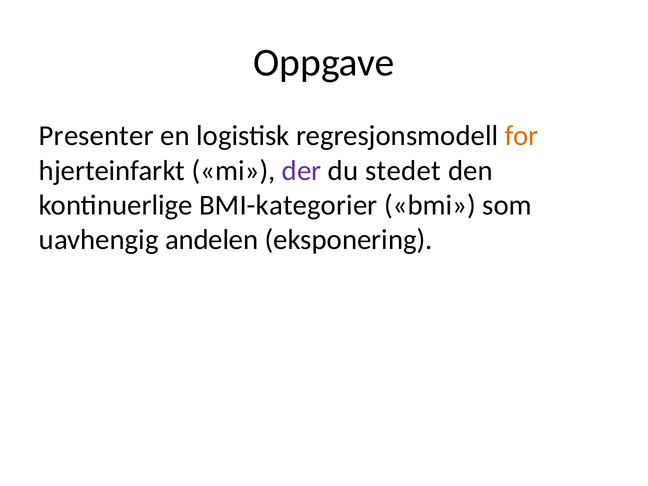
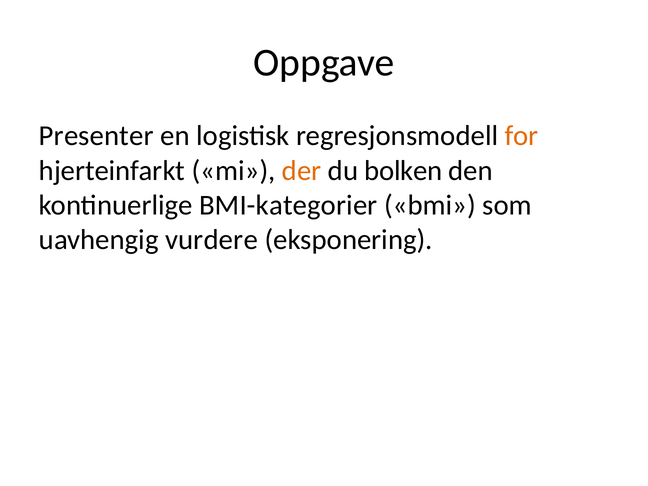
der colour: purple -> orange (302, 171)
stedet: stedet -> bolken (403, 171)
andelen: andelen -> vurdere (211, 240)
